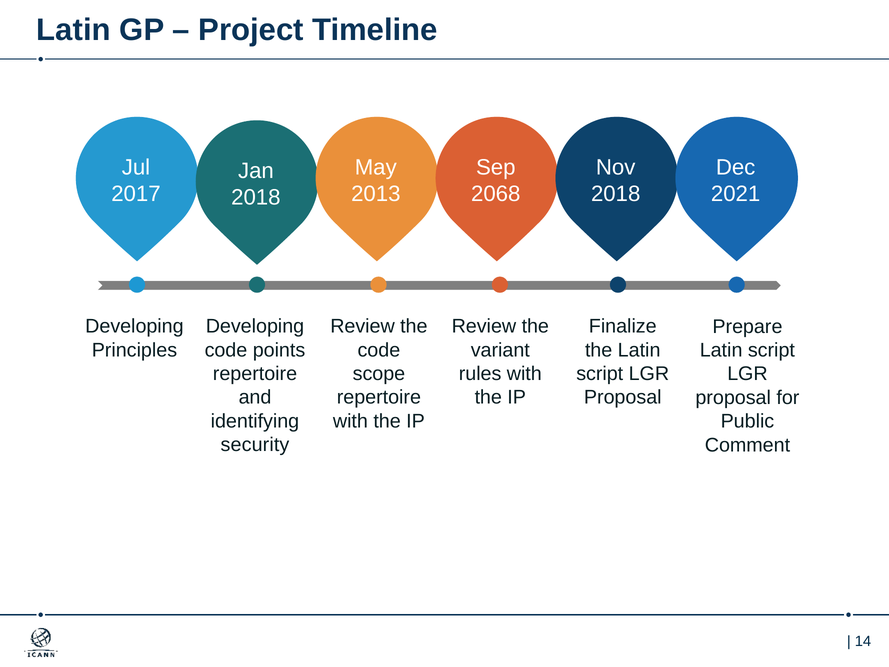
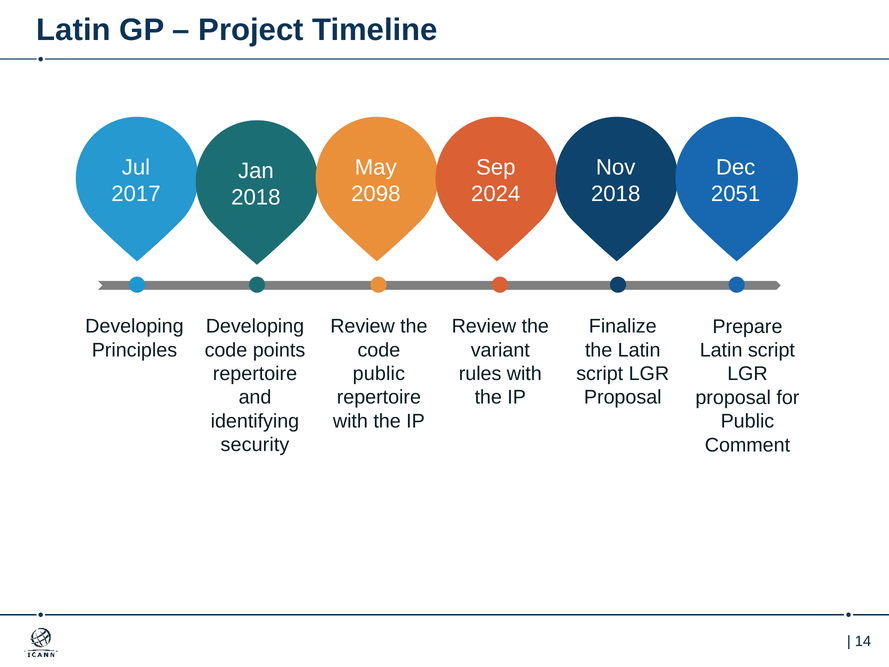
2013: 2013 -> 2098 (376, 194)
2068: 2068 -> 2024 (496, 194)
2021: 2021 -> 2051 (736, 194)
scope: scope -> public (379, 374)
